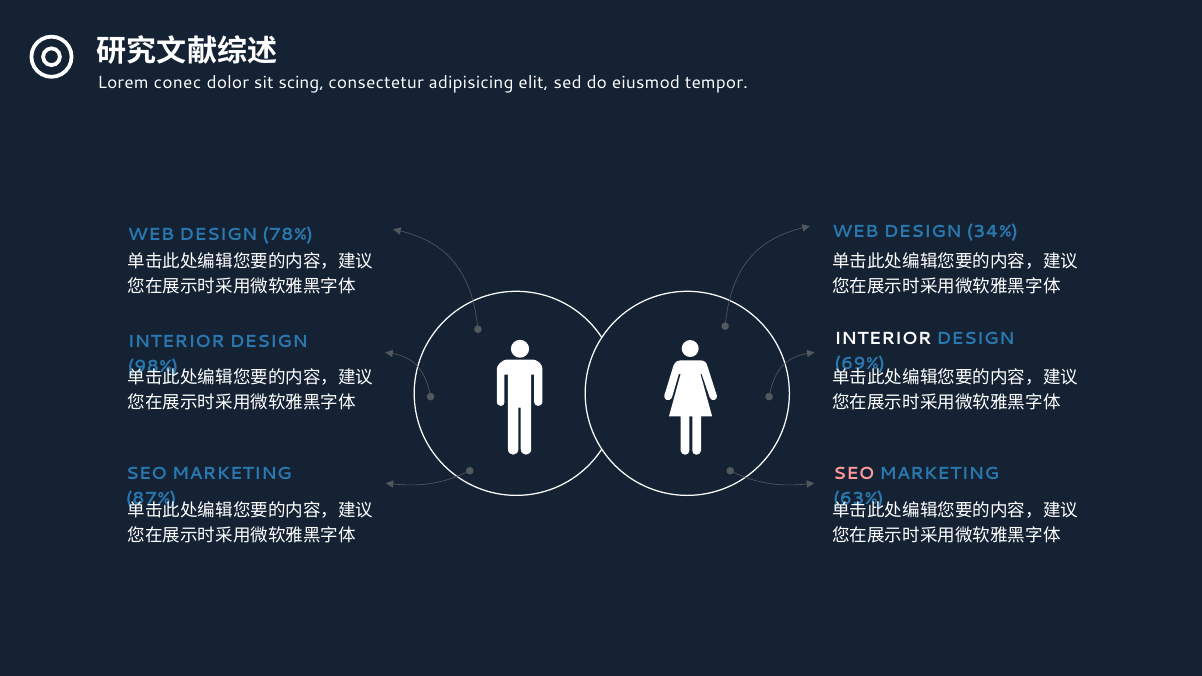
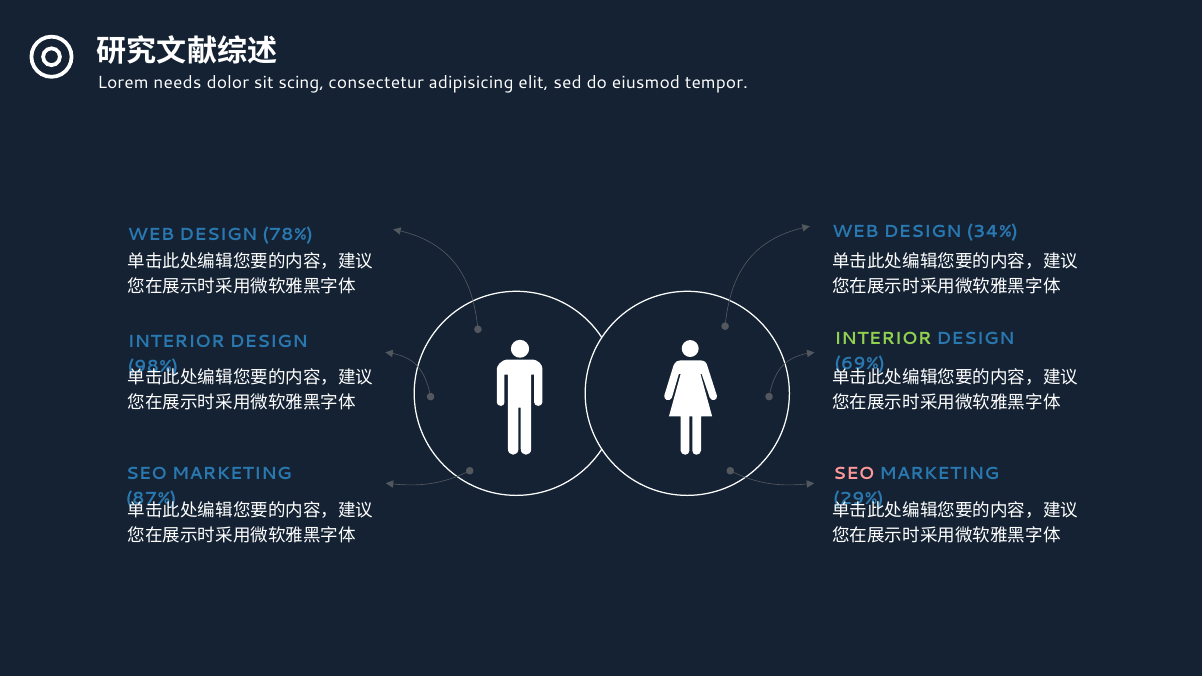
conec: conec -> needs (178, 83)
INTERIOR colour: white -> light green (883, 339)
63%: 63% -> 29% (859, 499)
